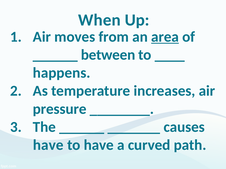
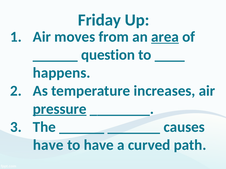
When: When -> Friday (99, 20)
between: between -> question (108, 55)
pressure underline: none -> present (60, 109)
